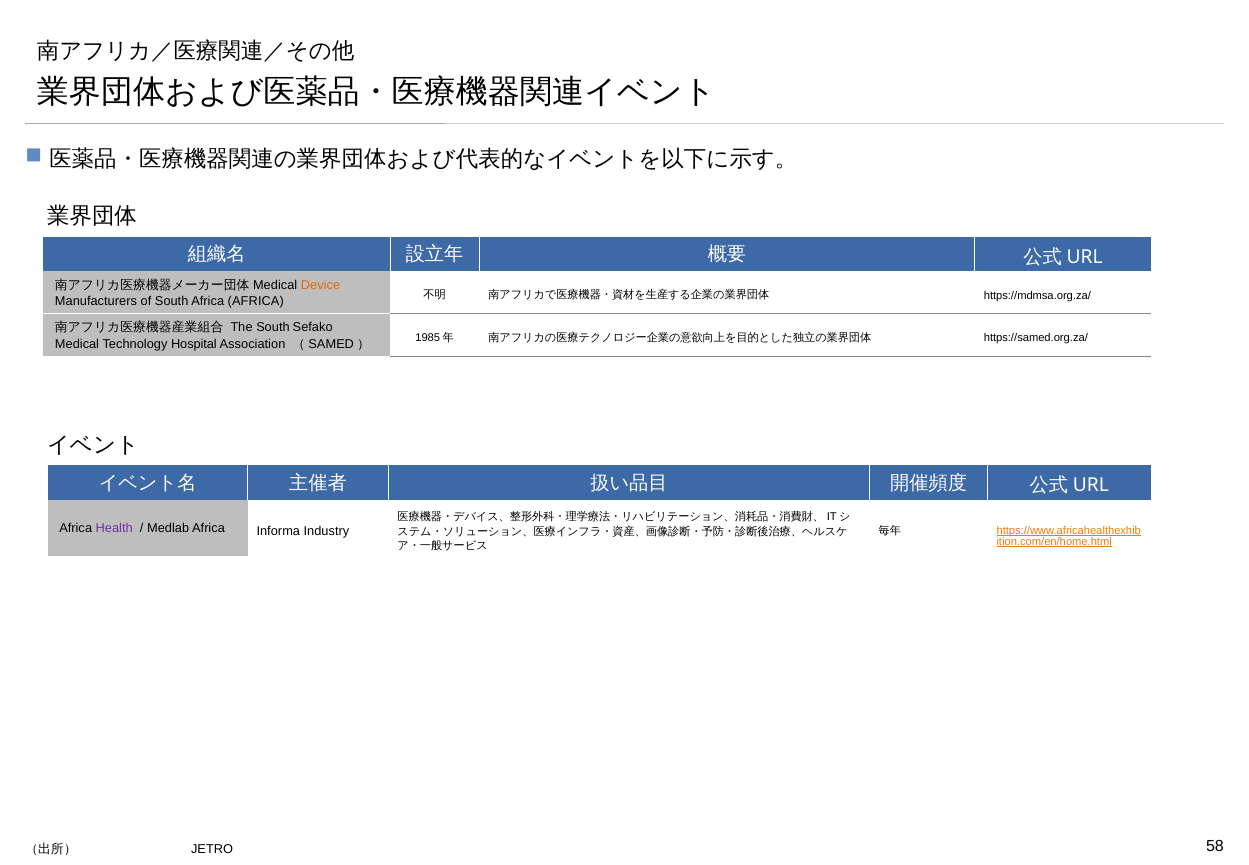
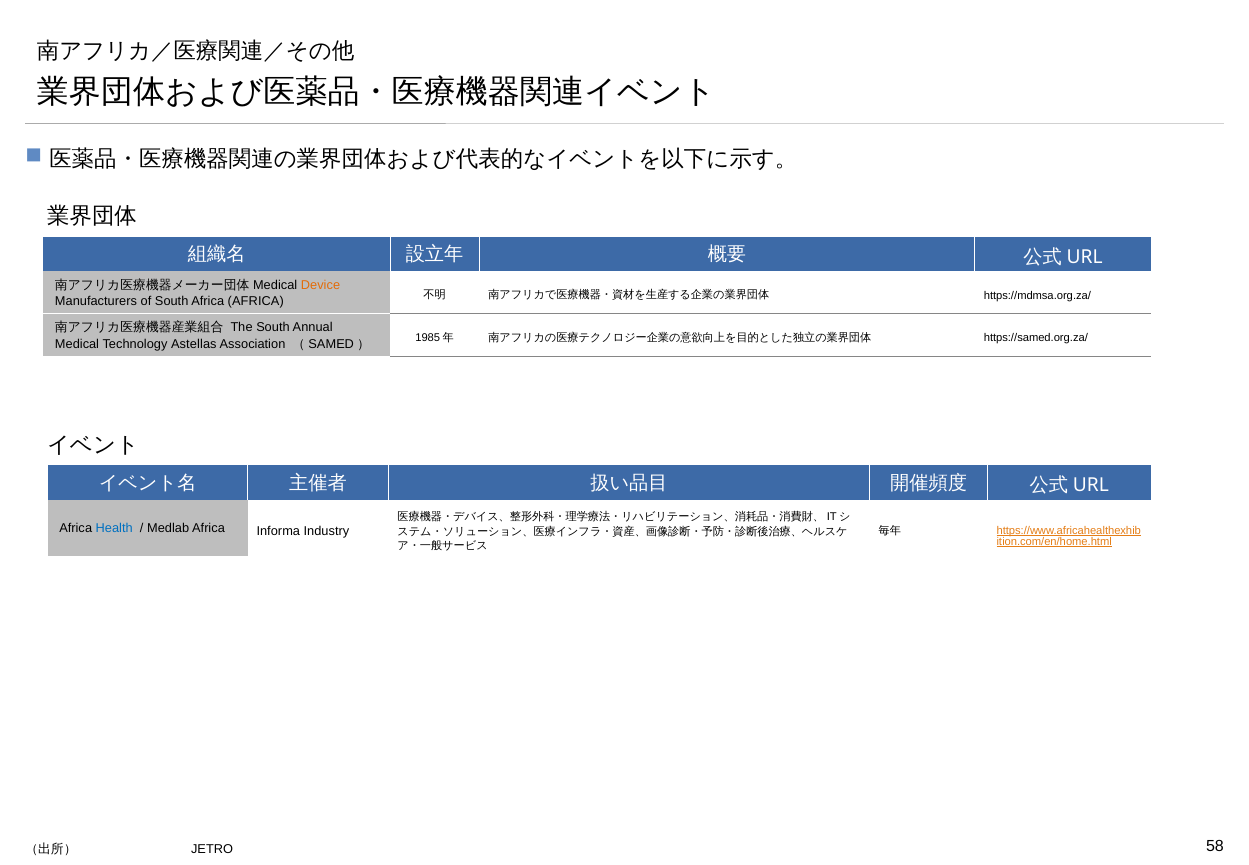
Sefako: Sefako -> Annual (313, 328)
Hospital: Hospital -> Astellas (194, 344)
Health colour: purple -> blue (114, 528)
